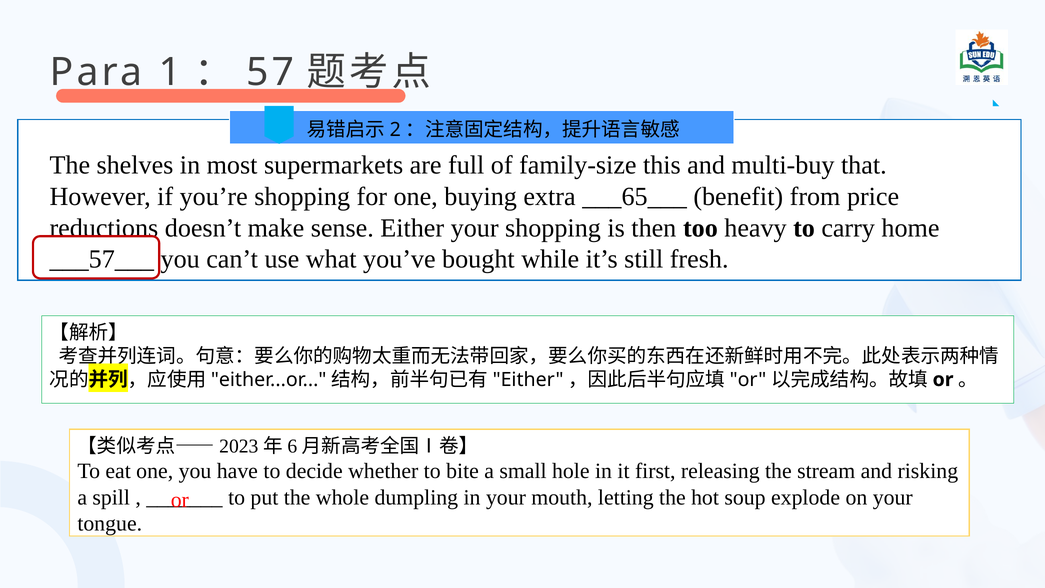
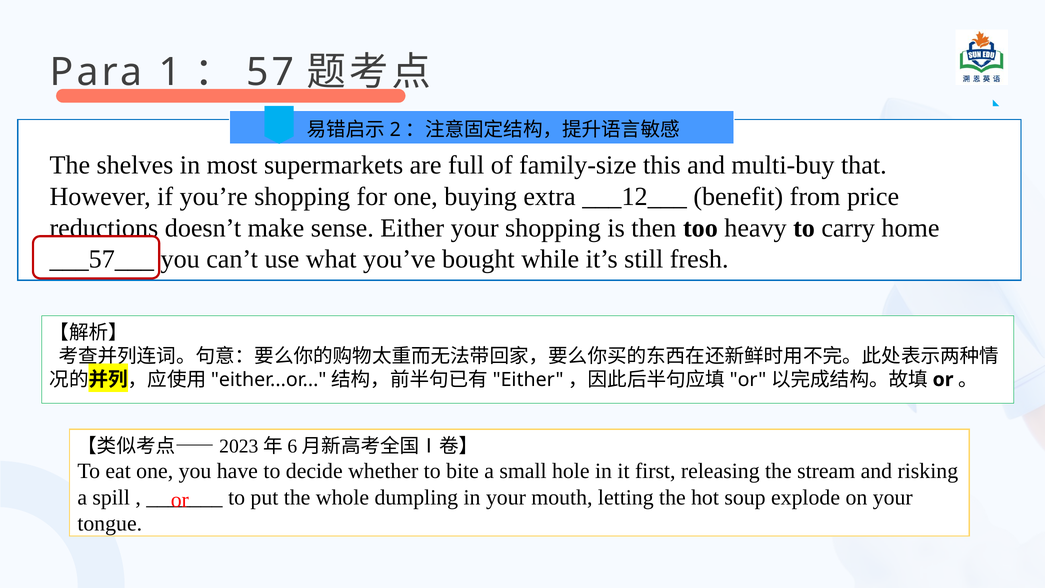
___65___: ___65___ -> ___12___ (635, 197)
